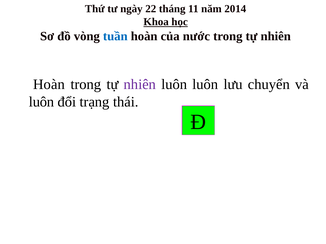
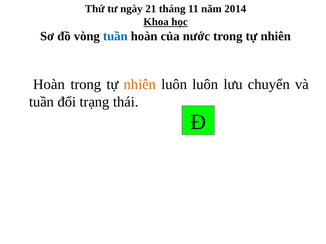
22: 22 -> 21 (151, 9)
nhiên colour: purple -> orange (140, 85)
luôn: luôn -> tuần (41, 102)
